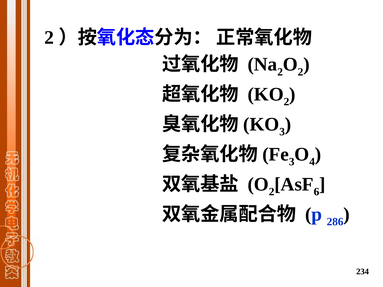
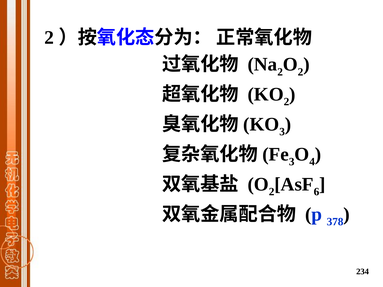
286: 286 -> 378 (335, 222)
